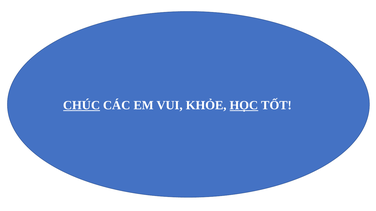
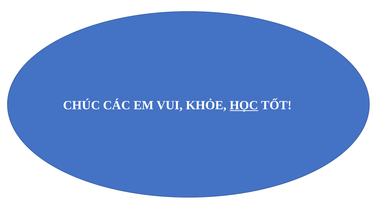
CHÚC underline: present -> none (82, 105)
